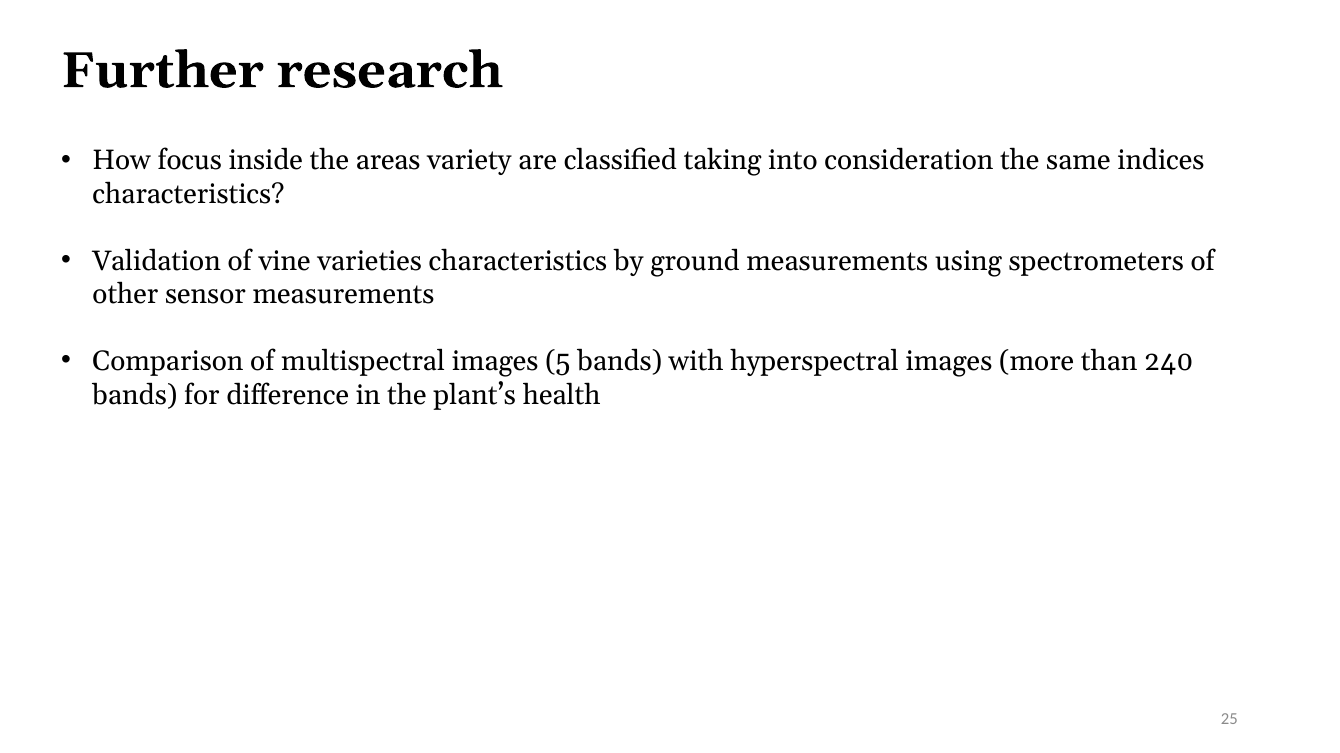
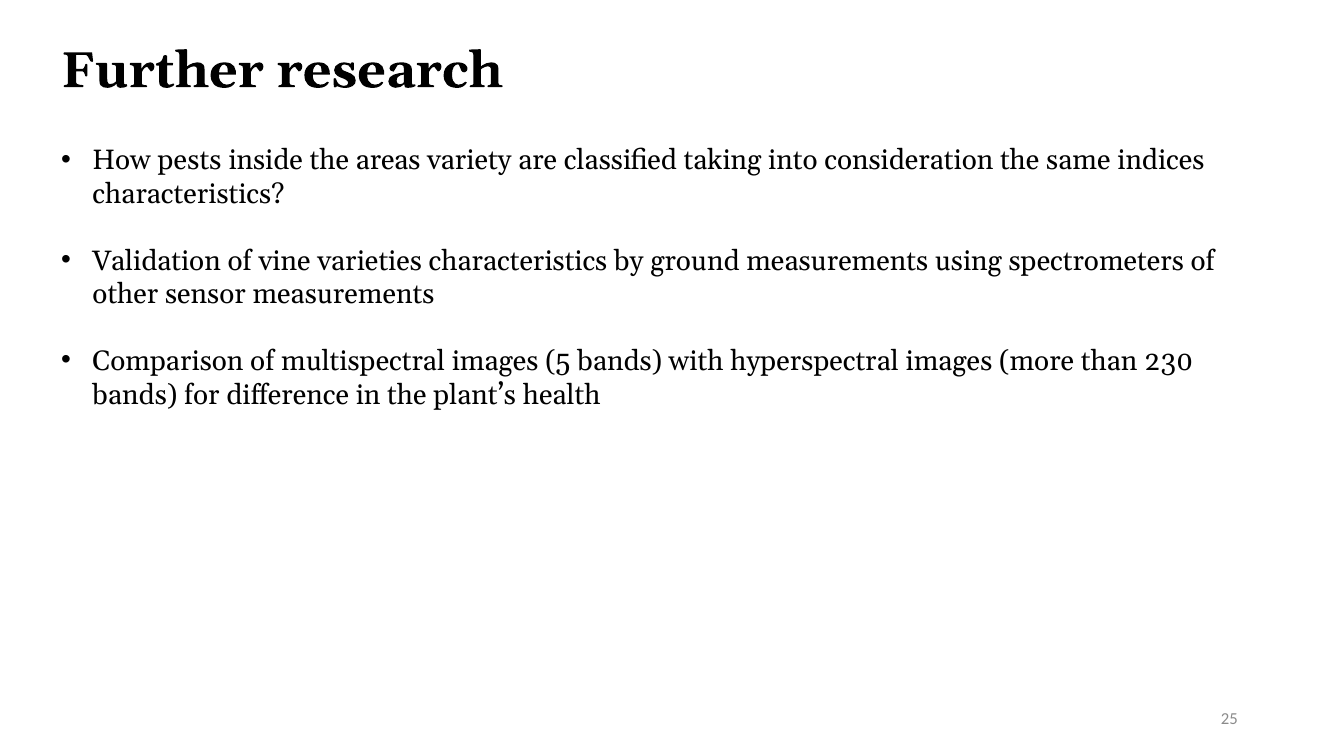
focus: focus -> pests (190, 161)
240: 240 -> 230 (1169, 362)
